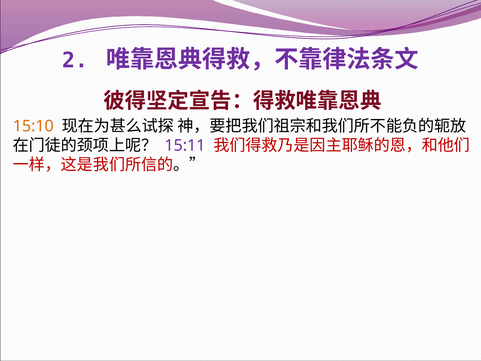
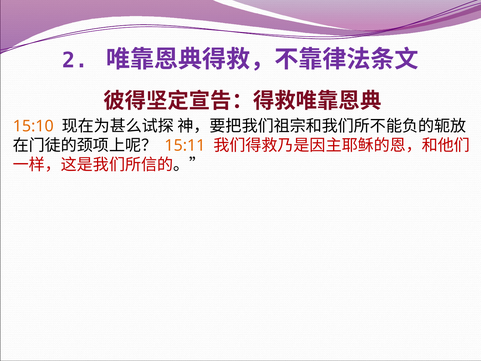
15:11 colour: purple -> orange (185, 145)
